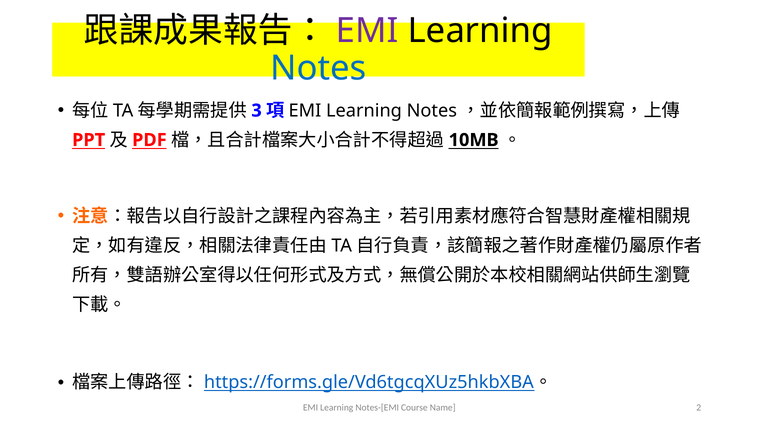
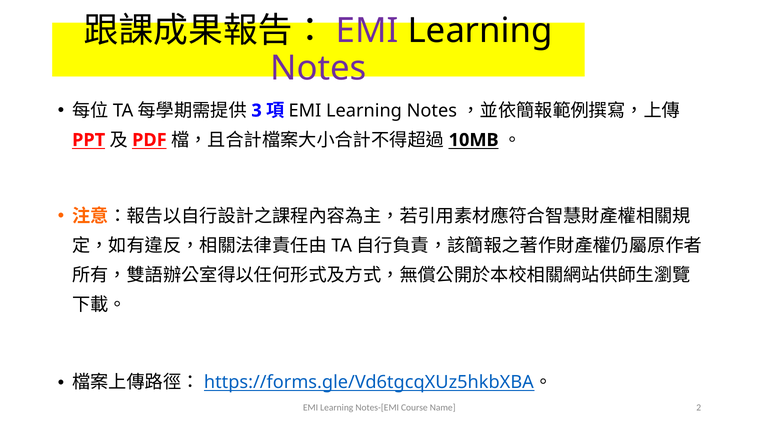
Notes colour: blue -> purple (318, 68)
